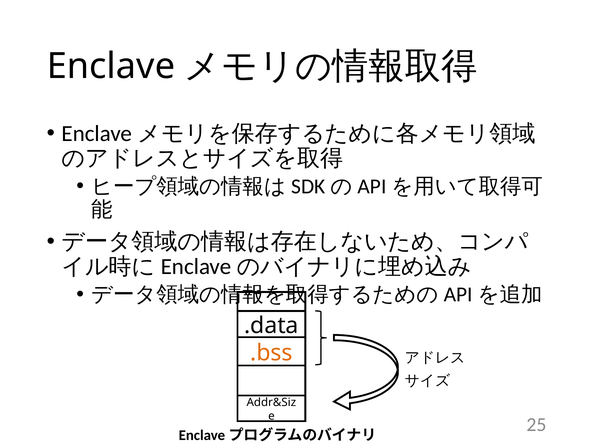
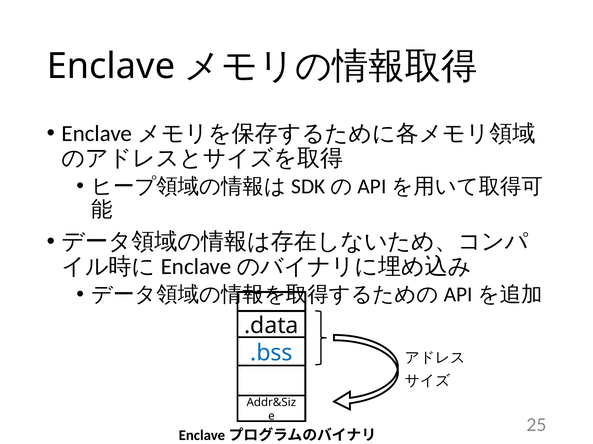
.bss colour: orange -> blue (271, 354)
